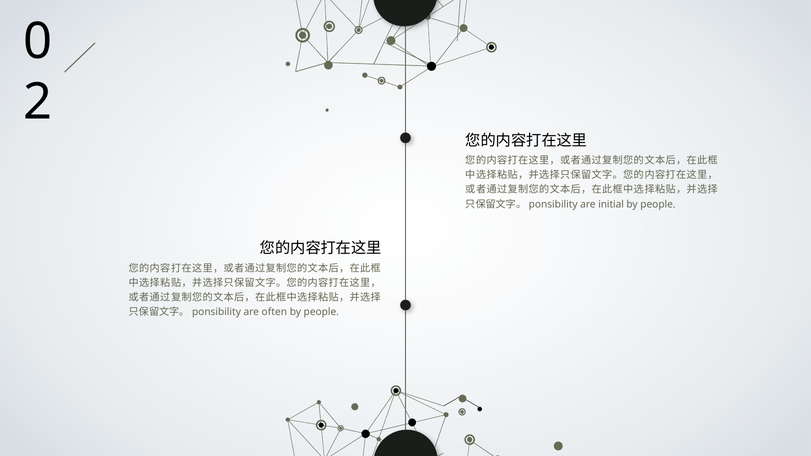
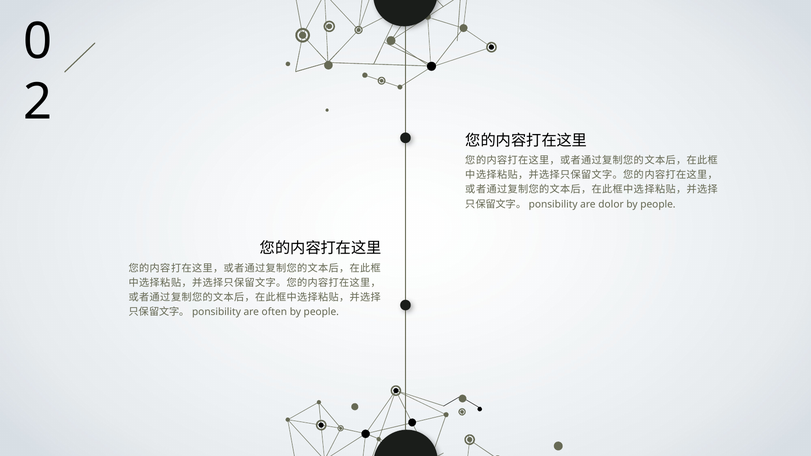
initial: initial -> dolor (611, 204)
